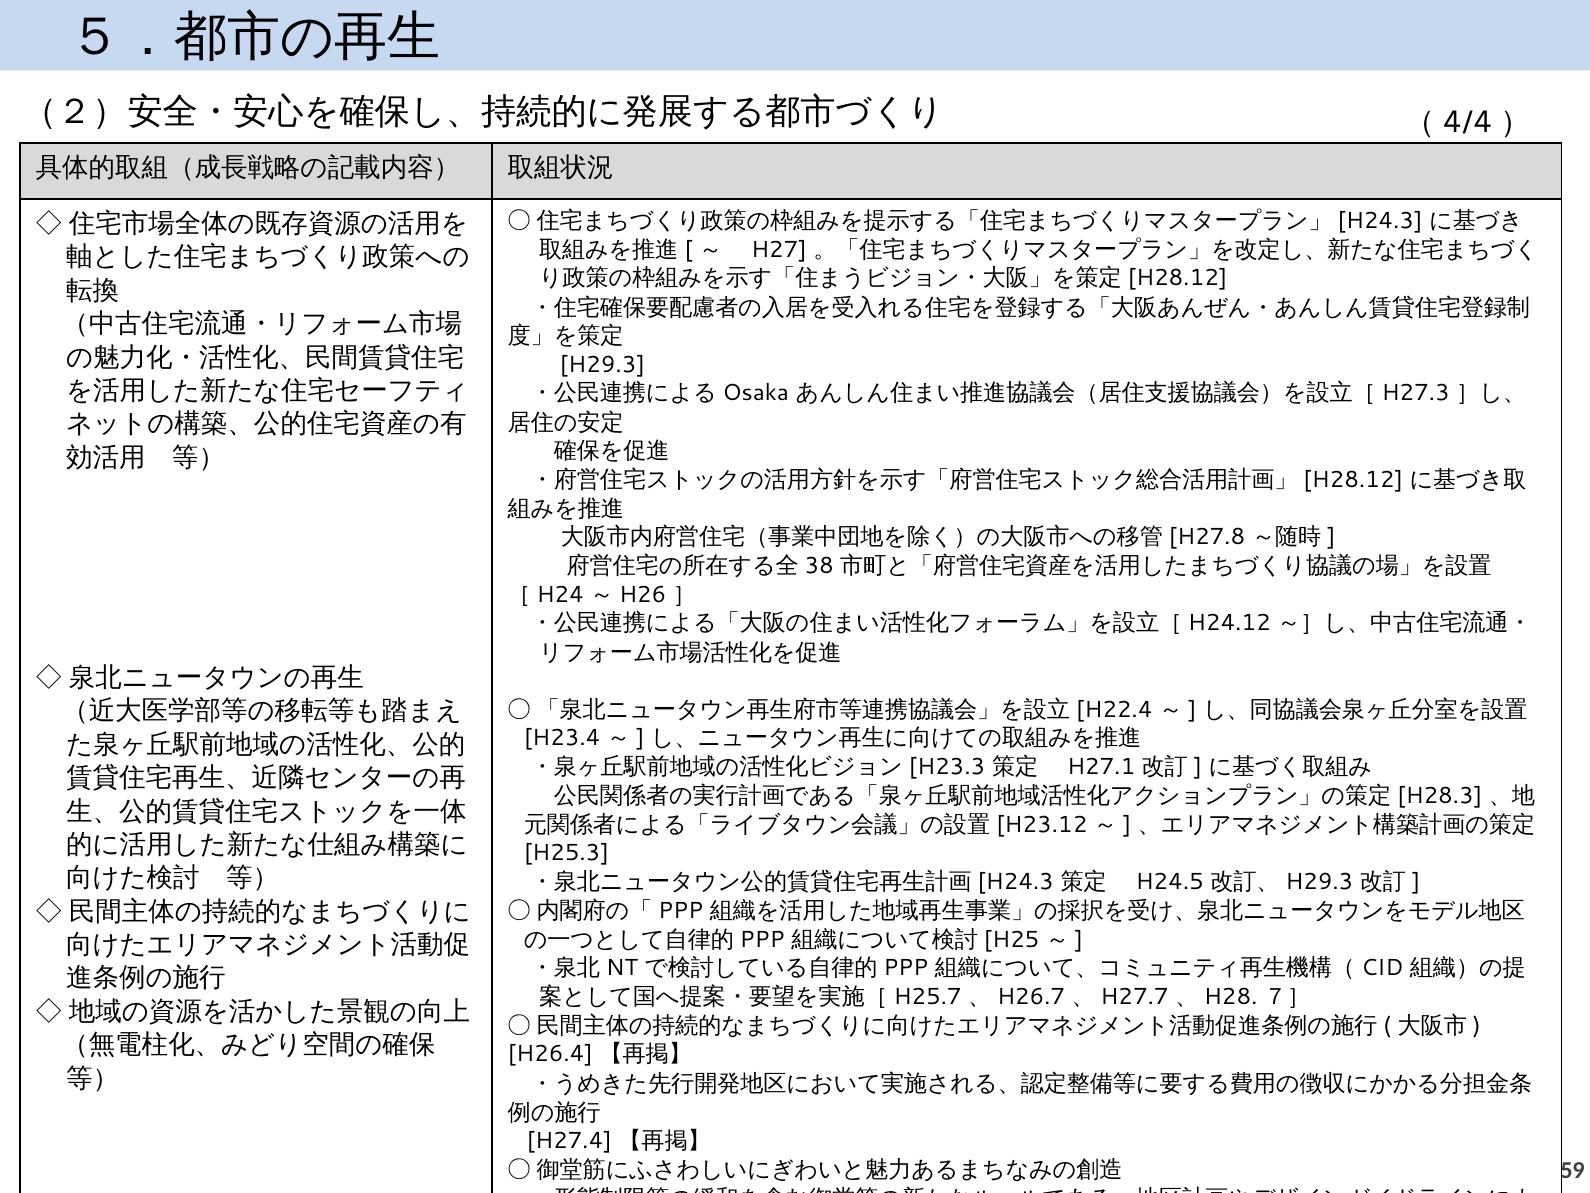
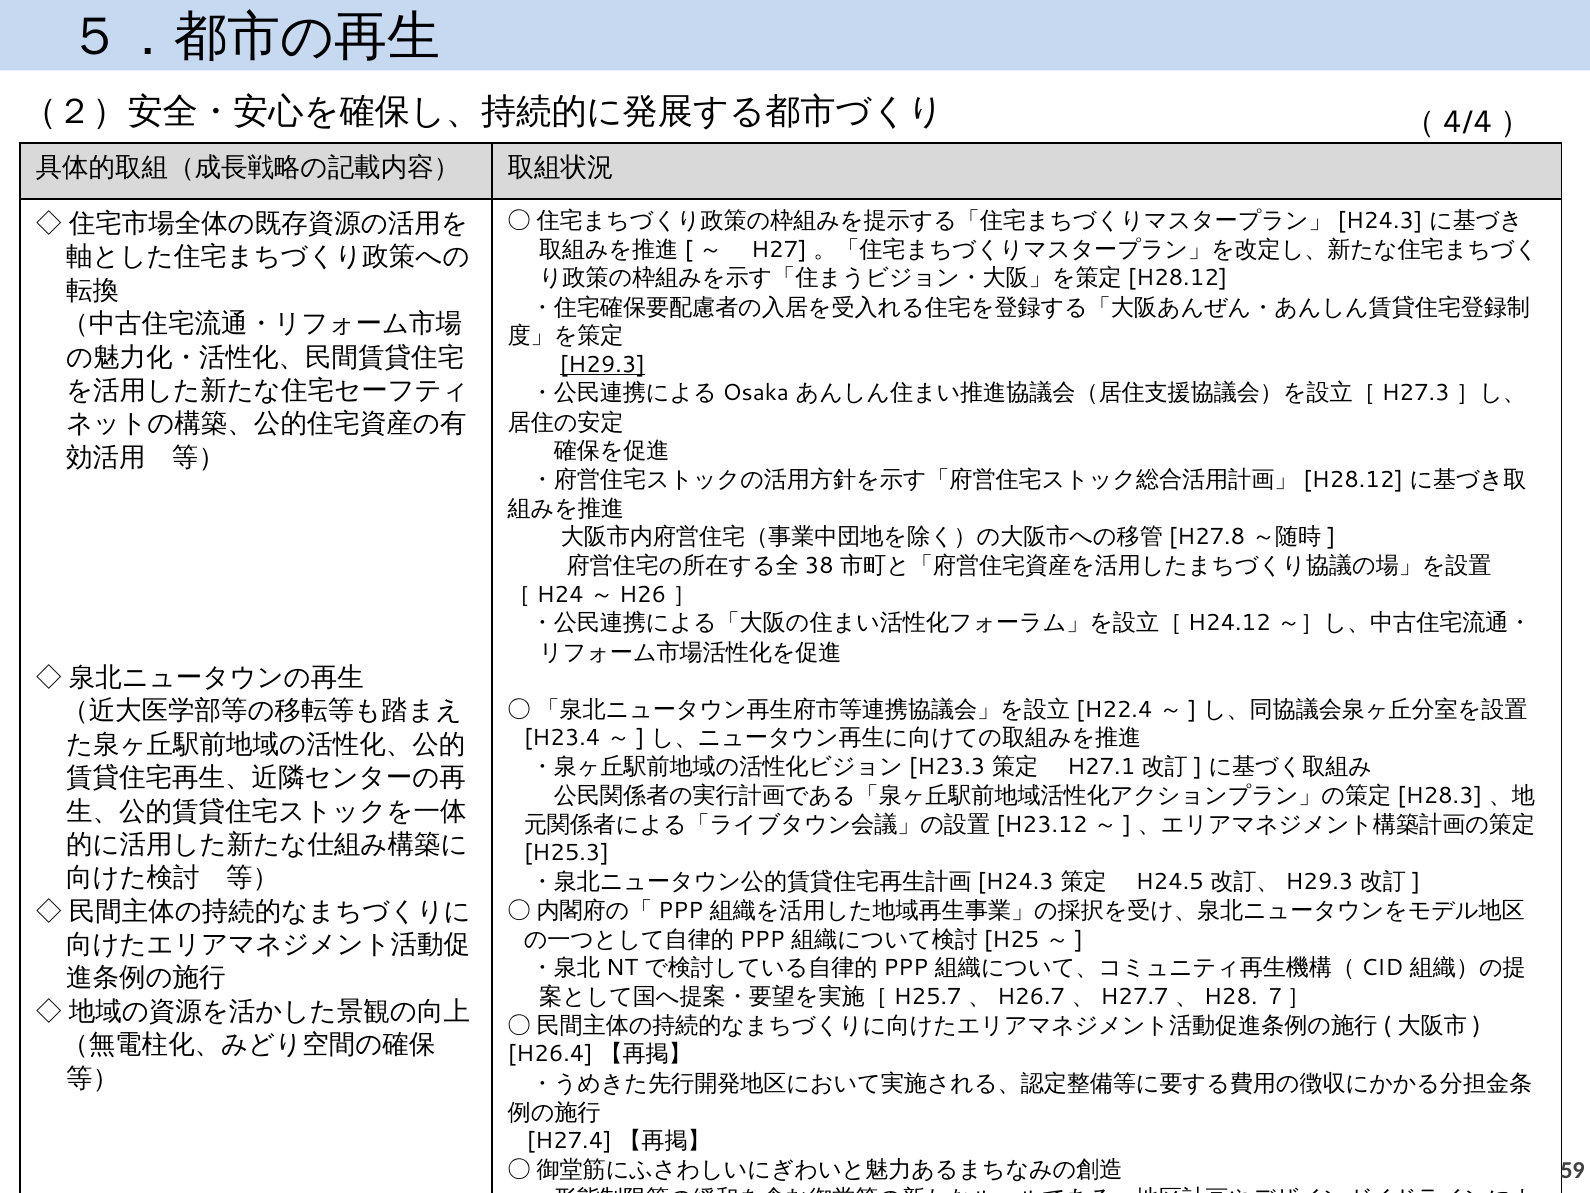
H29.3 underline: none -> present (602, 364)
